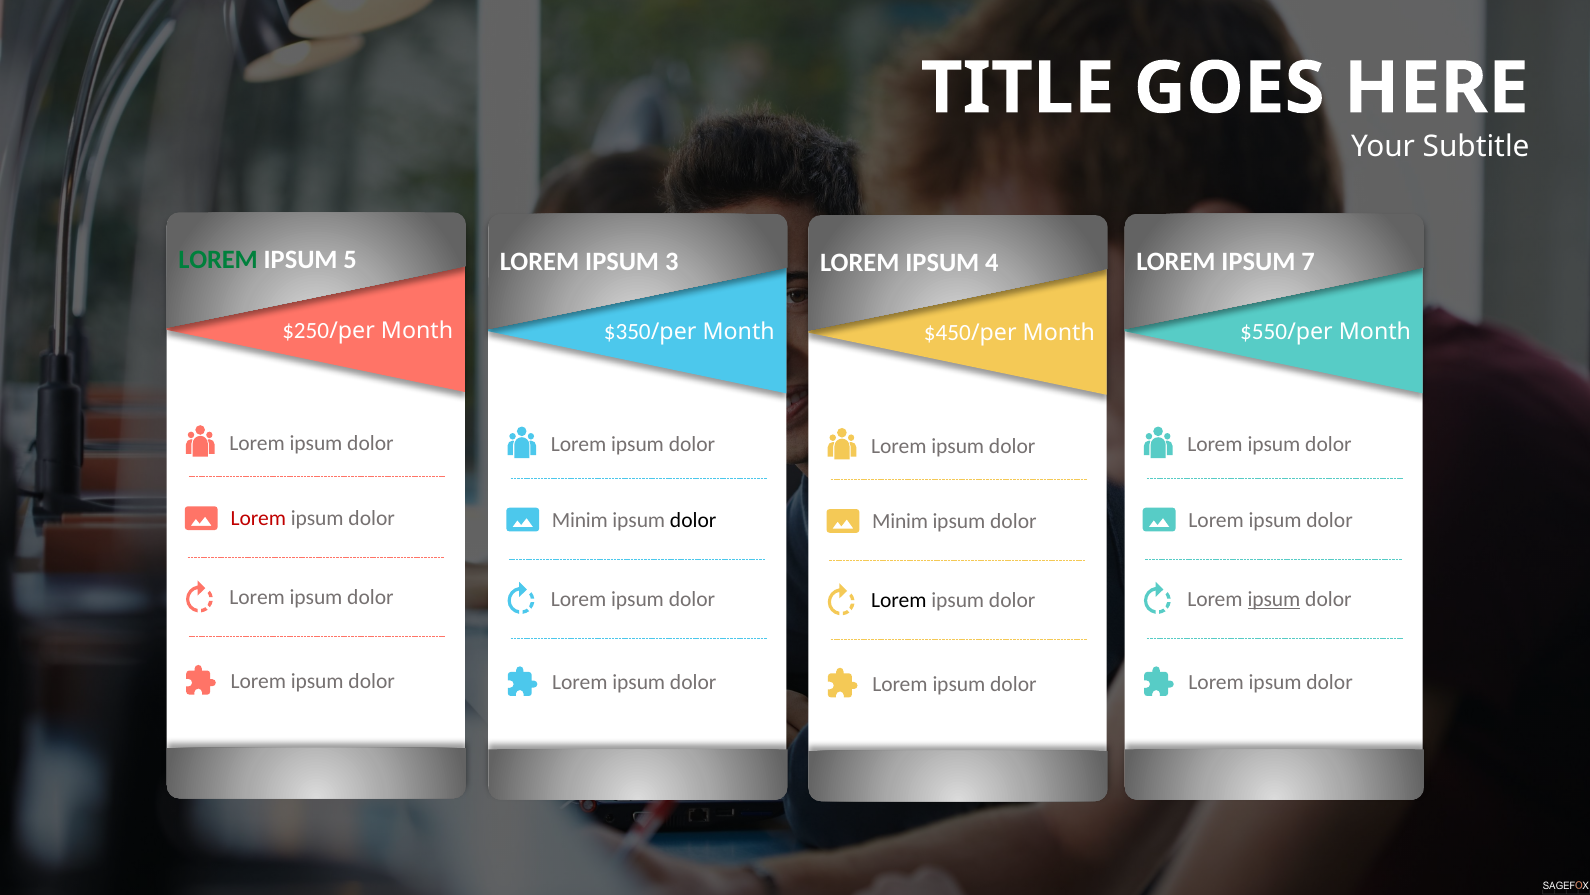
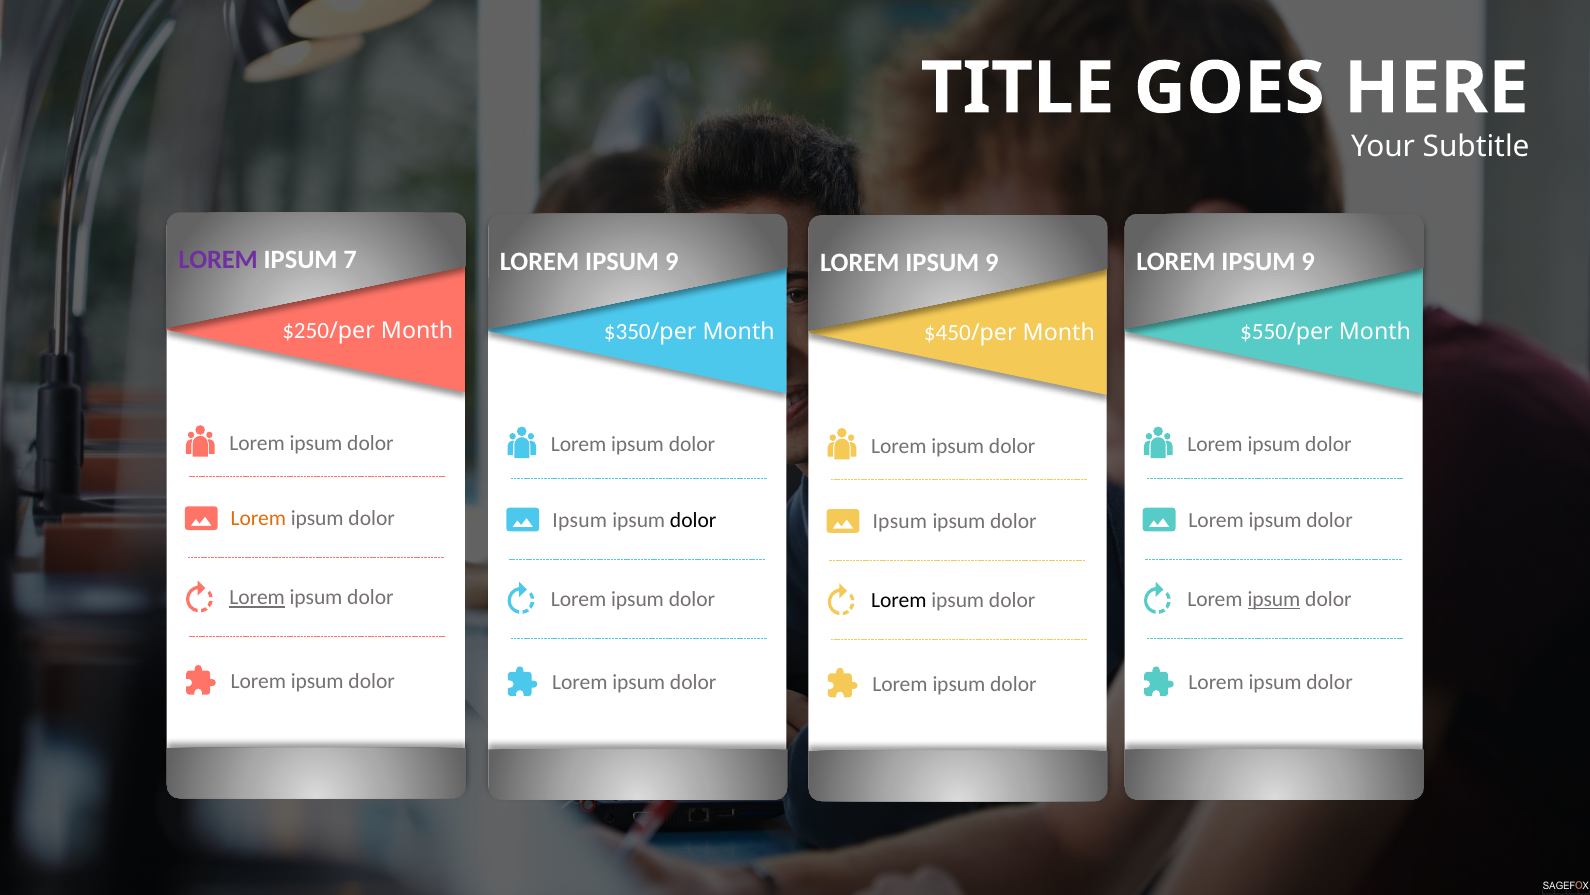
LOREM colour: green -> purple (218, 260)
5: 5 -> 7 (350, 260)
3: 3 -> 9 (672, 261)
7: 7 -> 9 (1308, 261)
4: 4 -> 9 (992, 263)
Lorem colour: red -> orange (258, 518)
Minim: Minim -> Ipsum (580, 520)
Minim: Minim -> Ipsum (900, 521)
Lorem underline: none -> present (257, 597)
